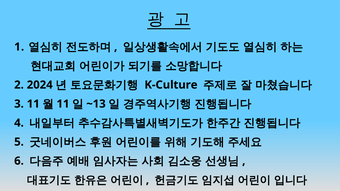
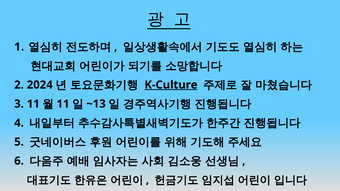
K-Culture underline: none -> present (171, 85)
